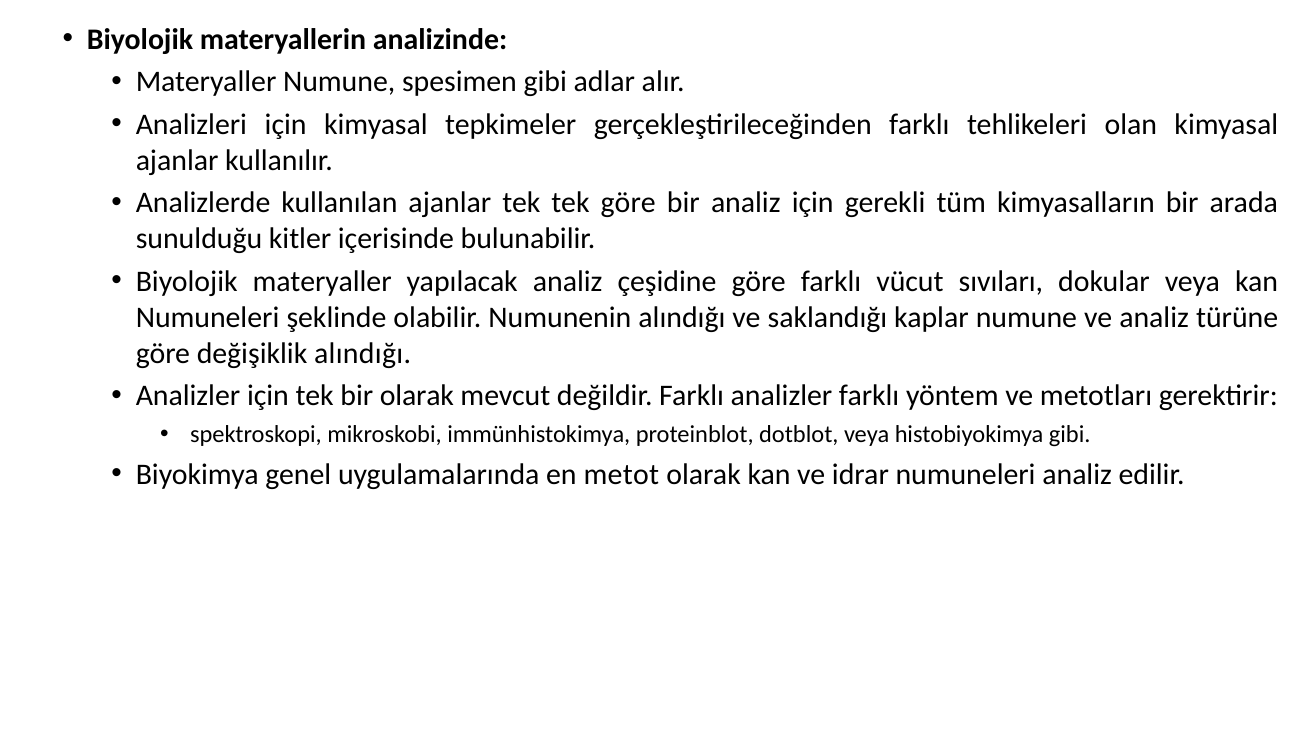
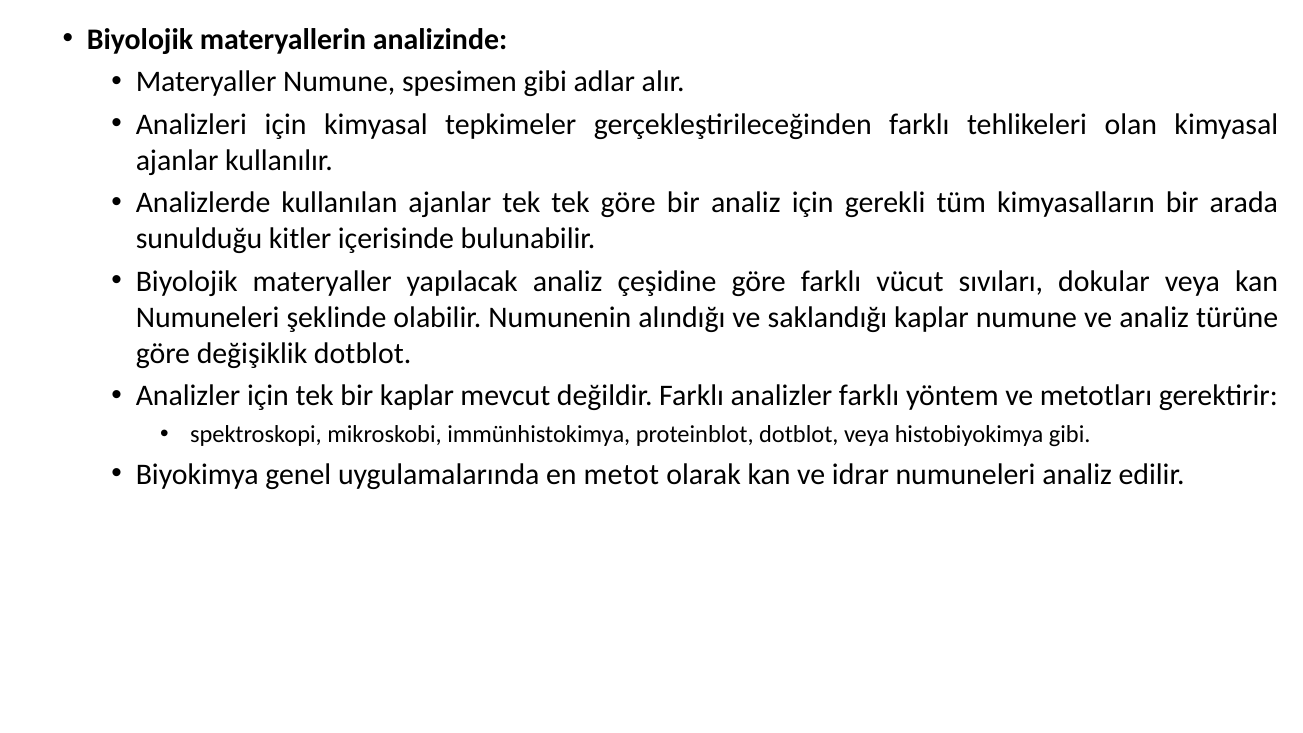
değişiklik alındığı: alındığı -> dotblot (363, 353)
bir olarak: olarak -> kaplar (417, 396)
